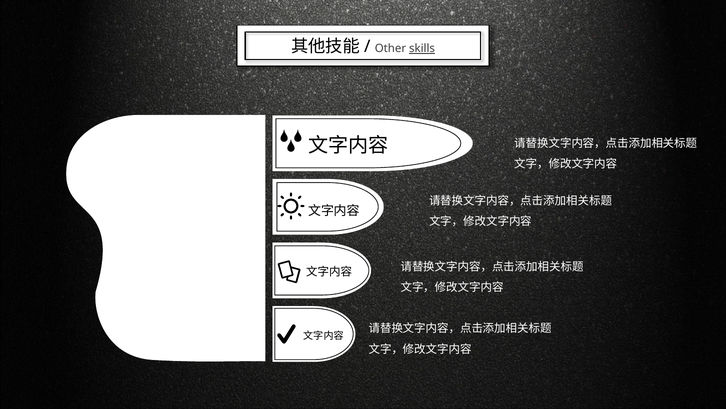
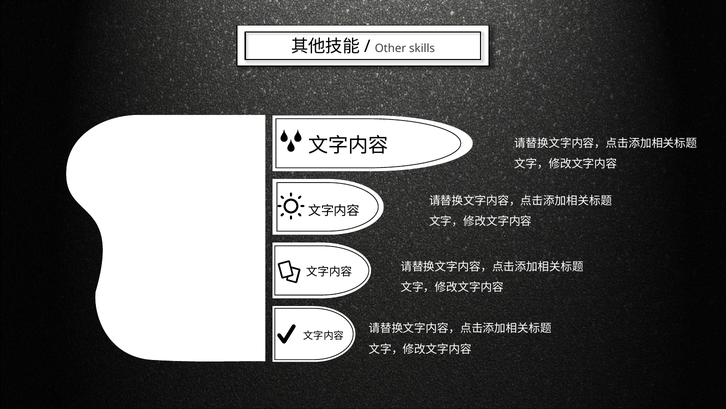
skills underline: present -> none (422, 49)
